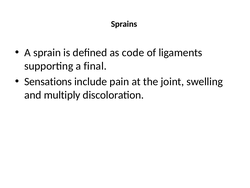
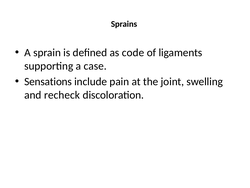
final: final -> case (95, 66)
multiply: multiply -> recheck (62, 95)
